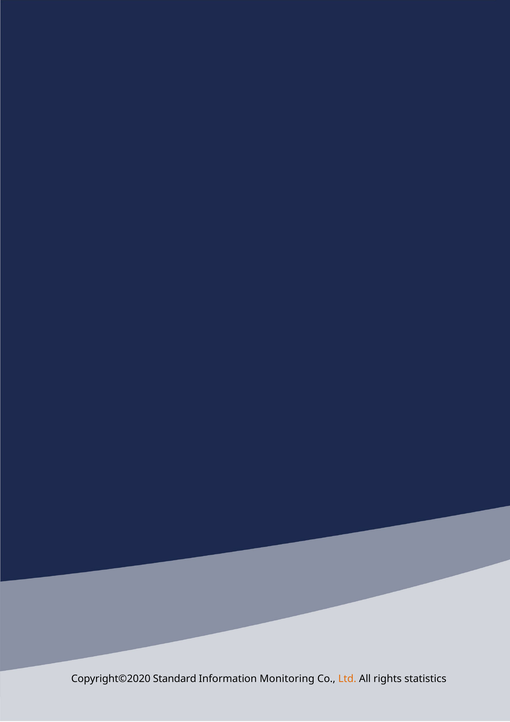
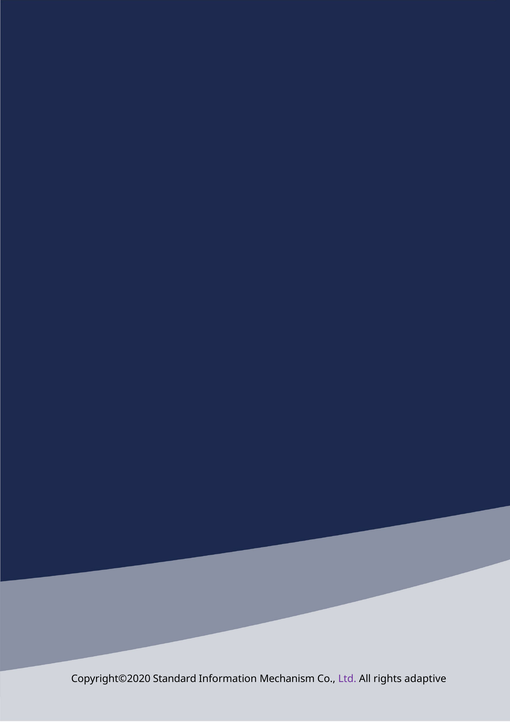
Monitoring: Monitoring -> Mechanism (287, 678)
Ltd colour: orange -> purple (347, 678)
statistics: statistics -> adaptive (425, 678)
